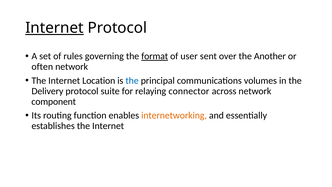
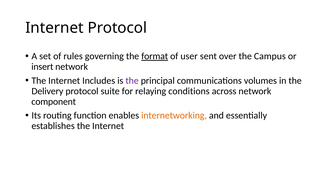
Internet underline: present -> none (54, 28)
Another: Another -> Campus (270, 56)
often: often -> insert (42, 67)
Location: Location -> Includes (99, 81)
the colour: blue -> purple (132, 81)
connector: connector -> conditions (189, 91)
